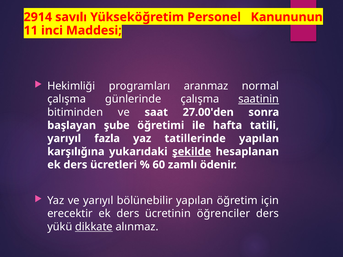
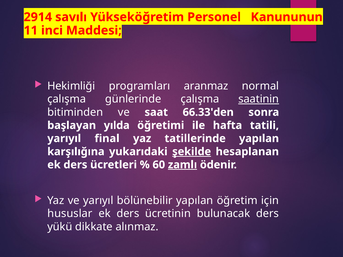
27.00'den: 27.00'den -> 66.33'den (208, 112)
şube: şube -> yılda (117, 125)
fazla: fazla -> final (107, 139)
zamlı underline: none -> present (183, 165)
erecektir: erecektir -> hususlar (70, 214)
öğrenciler: öğrenciler -> bulunacak (224, 214)
dikkate underline: present -> none (94, 227)
